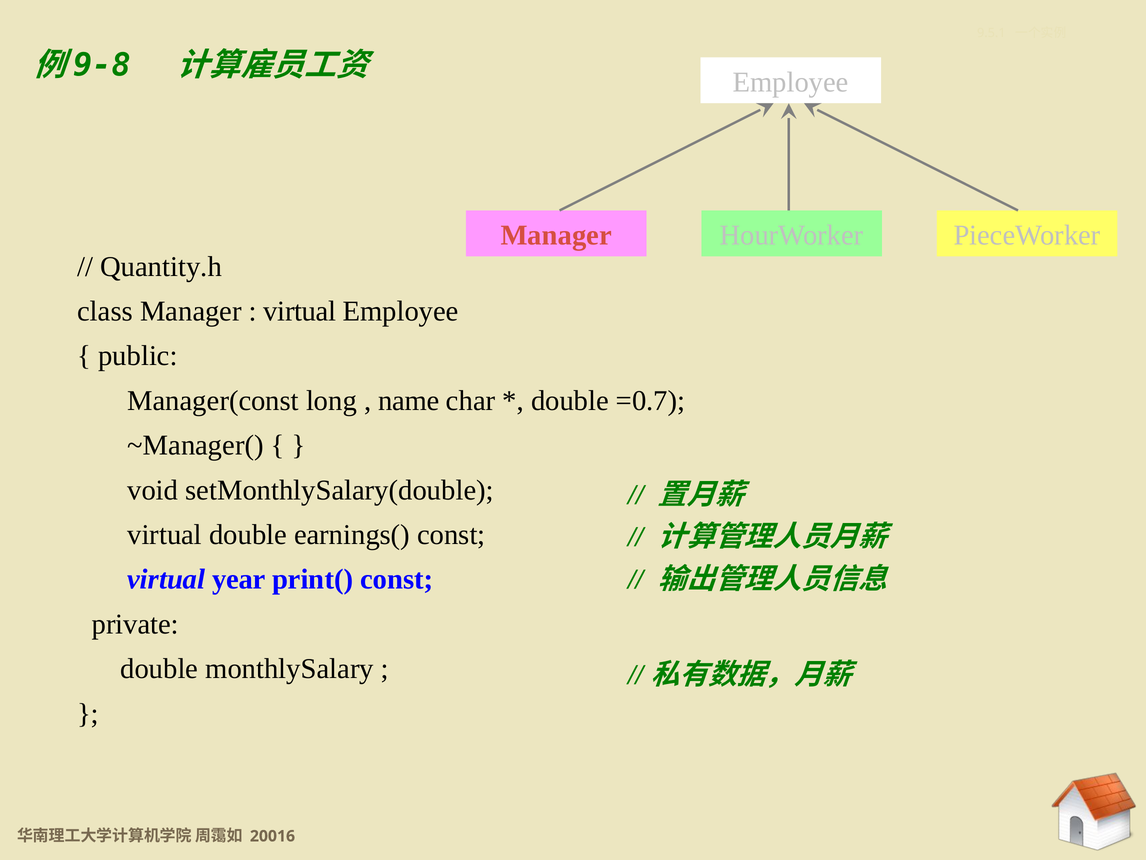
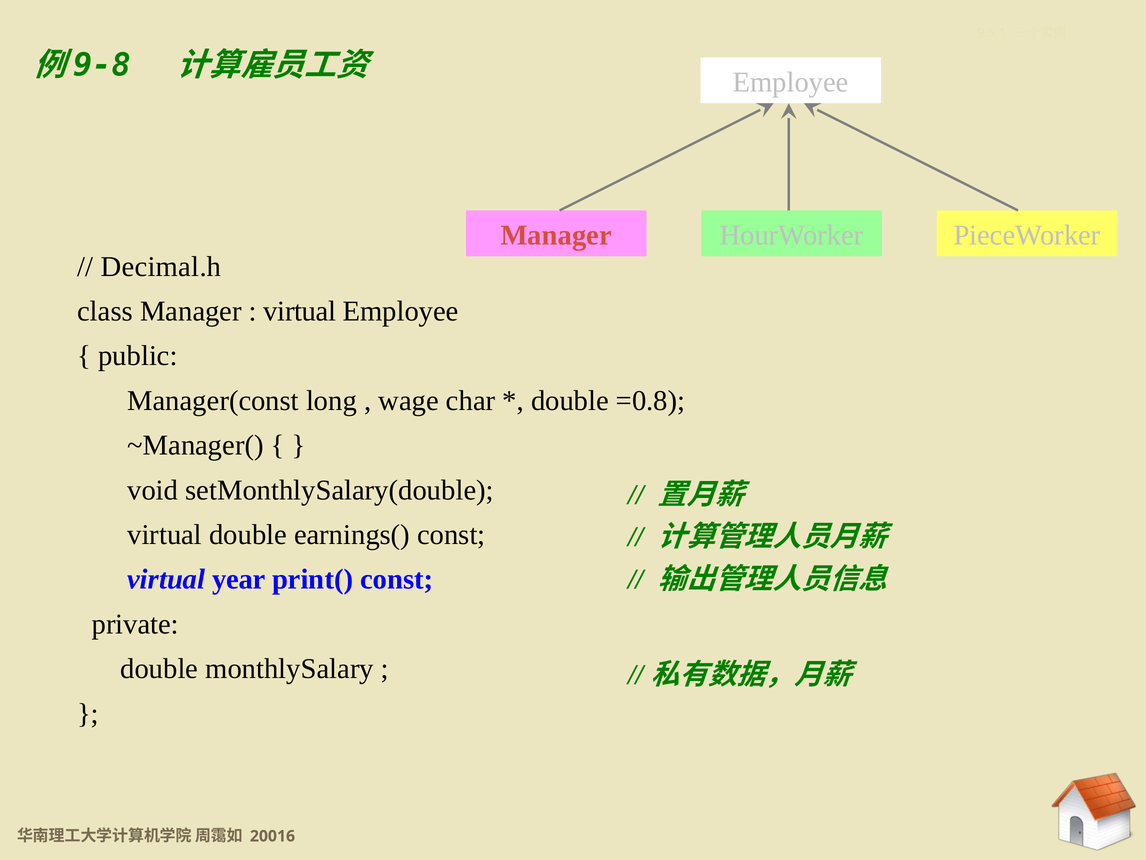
Quantity.h: Quantity.h -> Decimal.h (161, 266)
name: name -> wage (409, 400)
=0.7: =0.7 -> =0.8 (651, 400)
